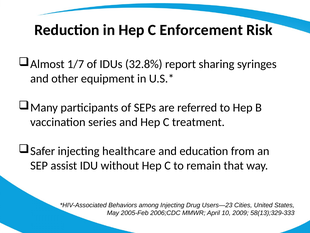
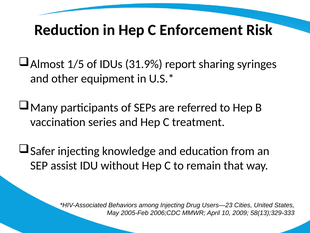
1/7: 1/7 -> 1/5 (76, 64)
32.8%: 32.8% -> 31.9% (144, 64)
healthcare: healthcare -> knowledge (129, 151)
